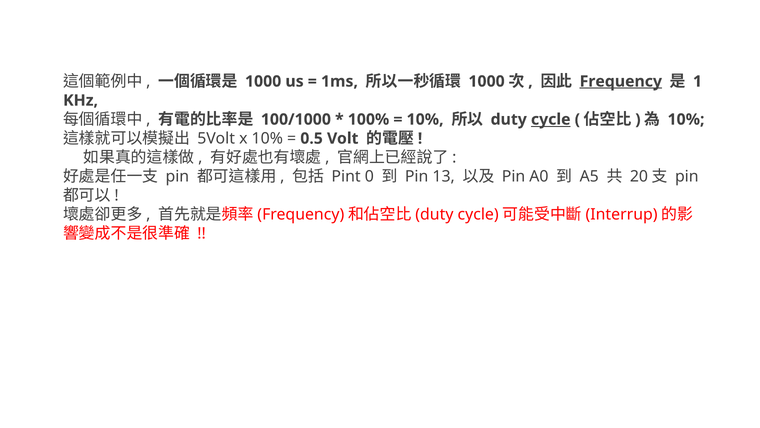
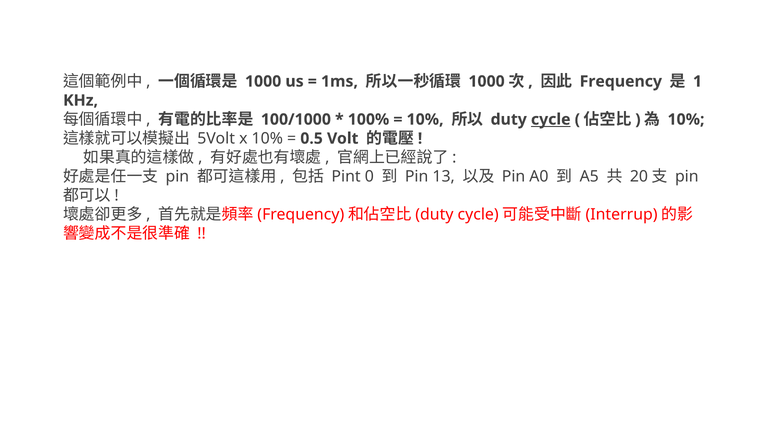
Frequency underline: present -> none (621, 81)
